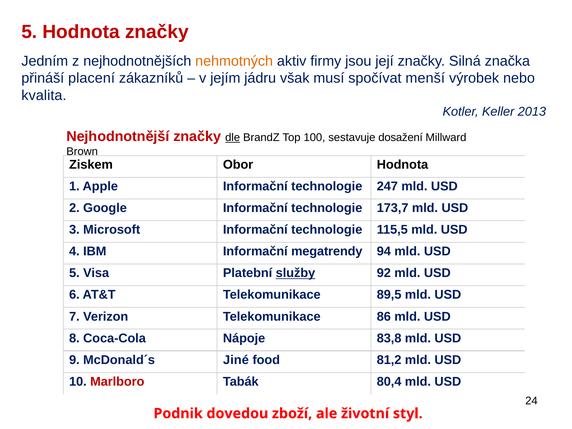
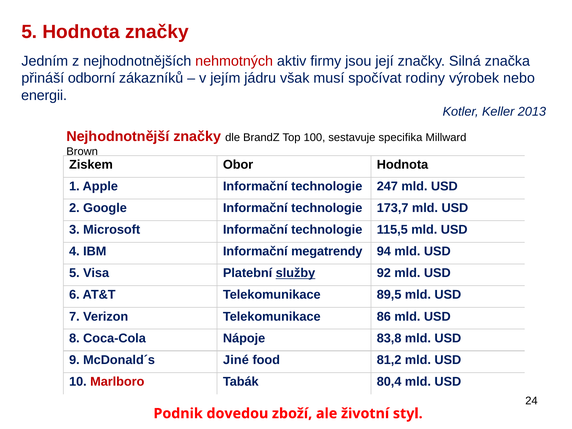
nehmotných colour: orange -> red (234, 61)
placení: placení -> odborní (92, 78)
menší: menší -> rodiny (425, 78)
kvalita: kvalita -> energii (44, 95)
dle underline: present -> none (233, 138)
dosažení: dosažení -> specifika (400, 138)
